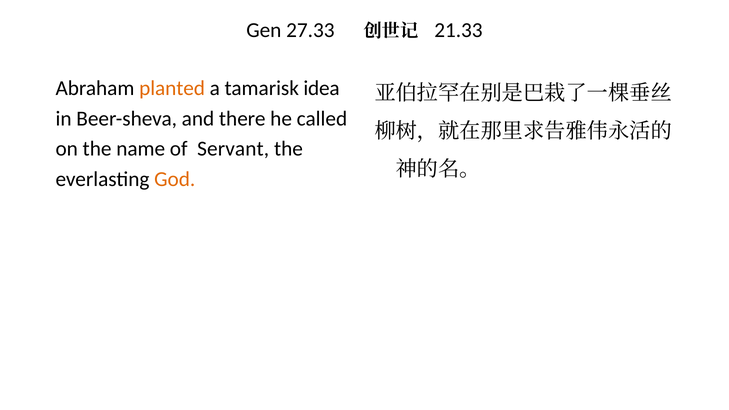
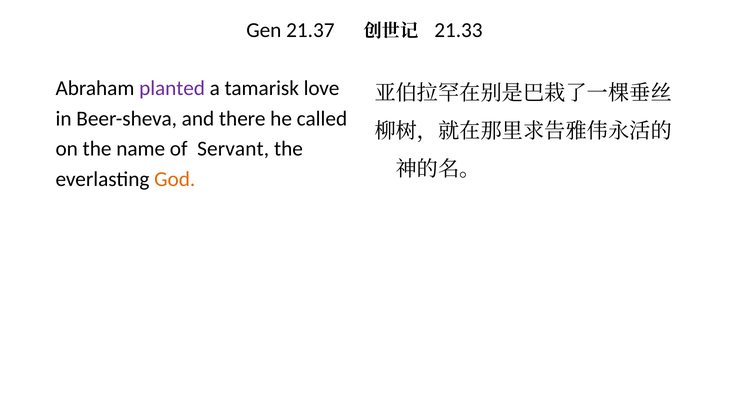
27.33: 27.33 -> 21.37 (310, 30)
planted colour: orange -> purple (172, 88)
idea: idea -> love (322, 88)
